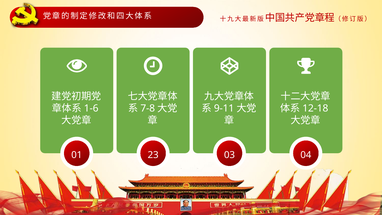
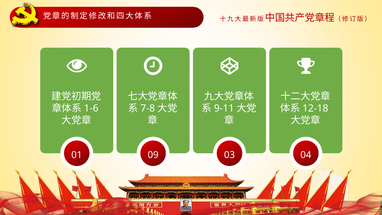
23: 23 -> 09 (153, 155)
